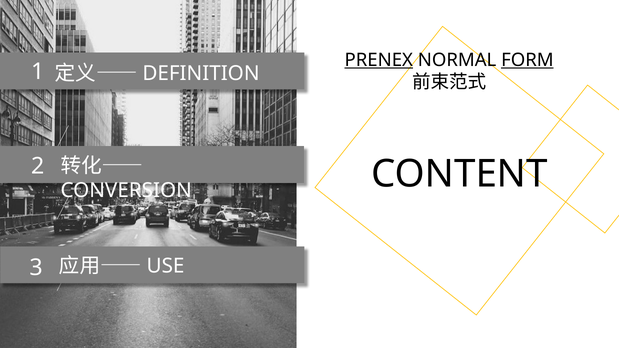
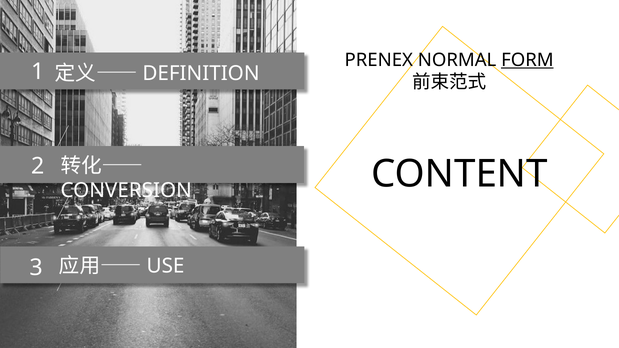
PRENEX underline: present -> none (379, 60)
